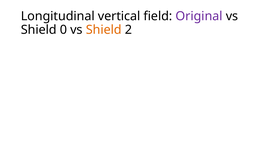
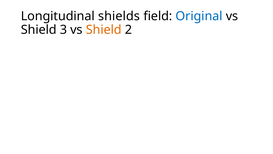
vertical: vertical -> shields (119, 16)
Original colour: purple -> blue (199, 16)
0: 0 -> 3 (63, 30)
